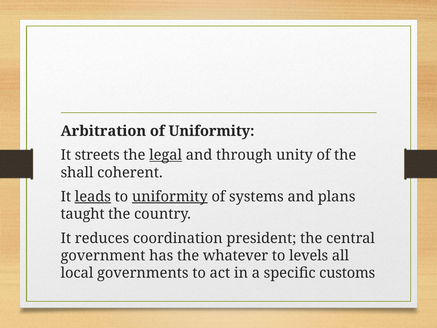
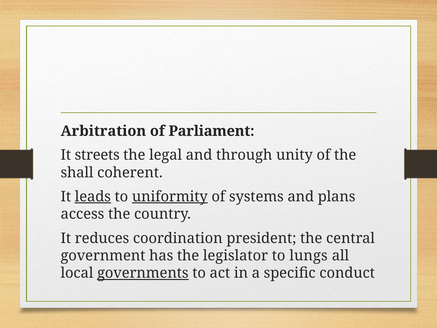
of Uniformity: Uniformity -> Parliament (212, 131)
legal underline: present -> none (166, 155)
taught: taught -> access (82, 214)
whatever: whatever -> legislator (235, 255)
levels: levels -> lungs (309, 255)
governments underline: none -> present (143, 273)
customs: customs -> conduct (347, 273)
